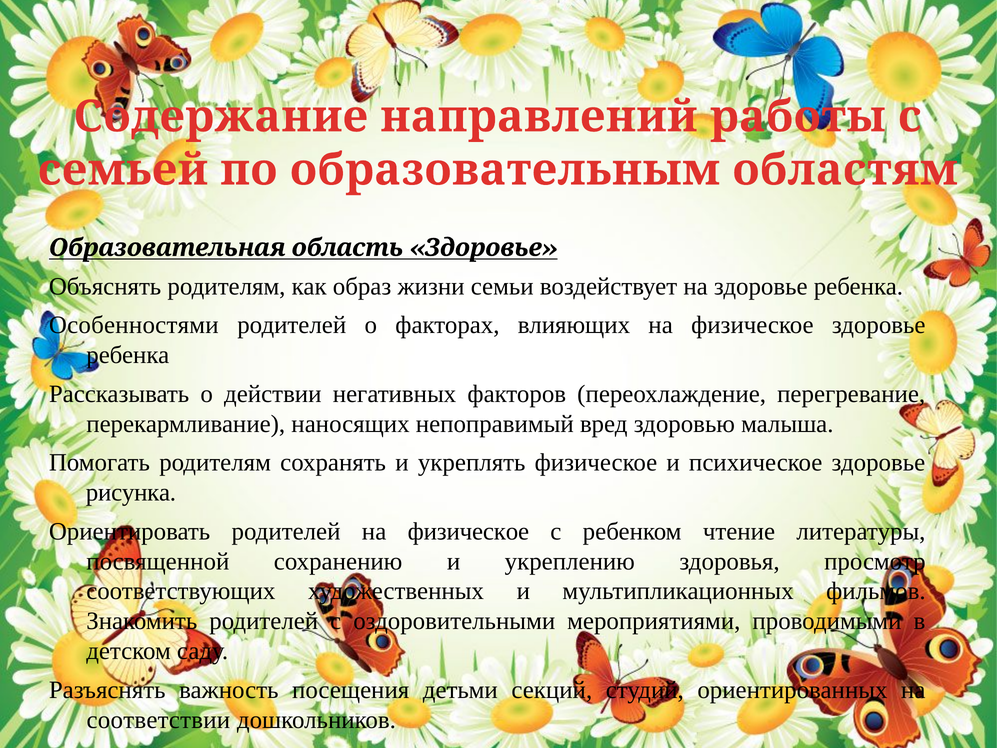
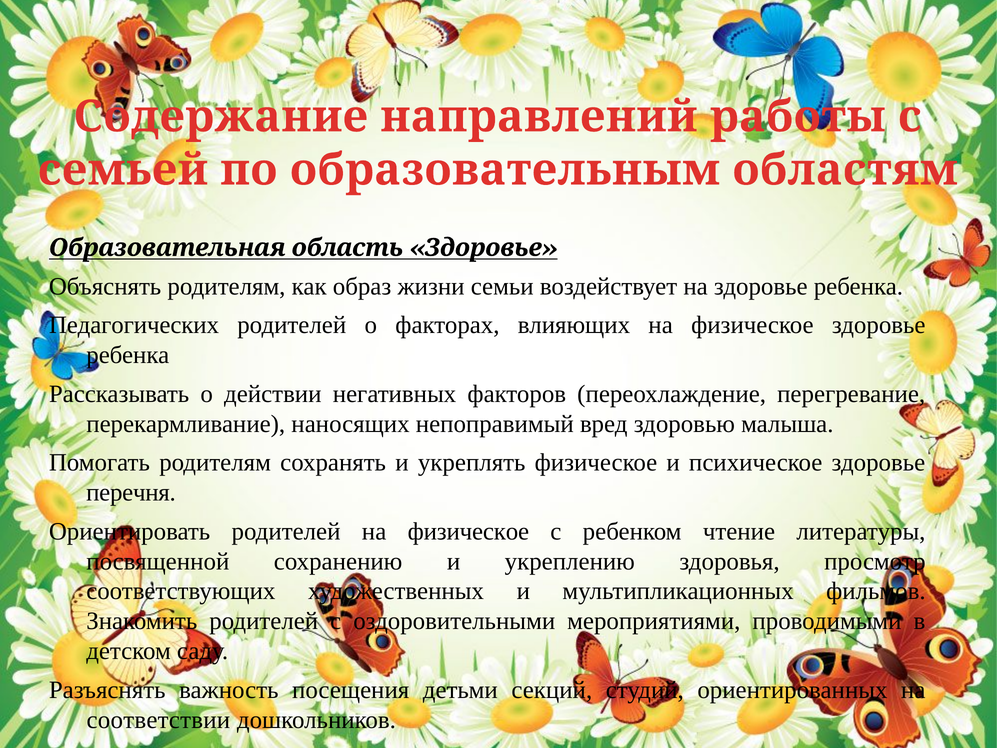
Особенностями: Особенностями -> Педагогических (134, 325)
рисунка: рисунка -> перечня (131, 492)
